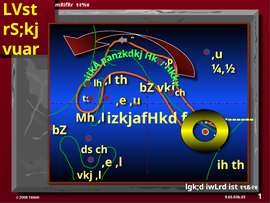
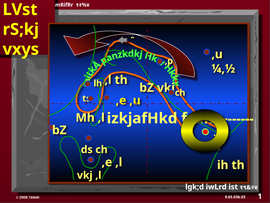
vuar: vuar -> vxys (21, 49)
